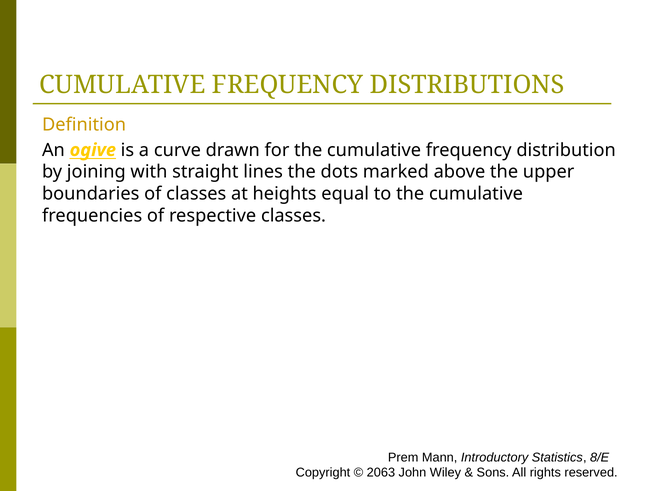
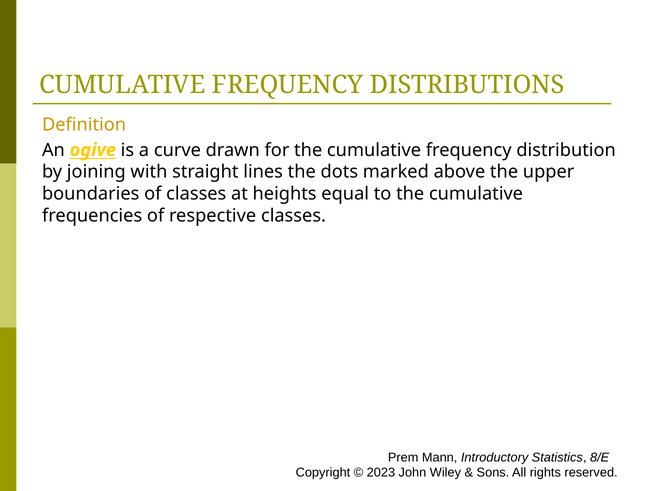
2063: 2063 -> 2023 (381, 473)
